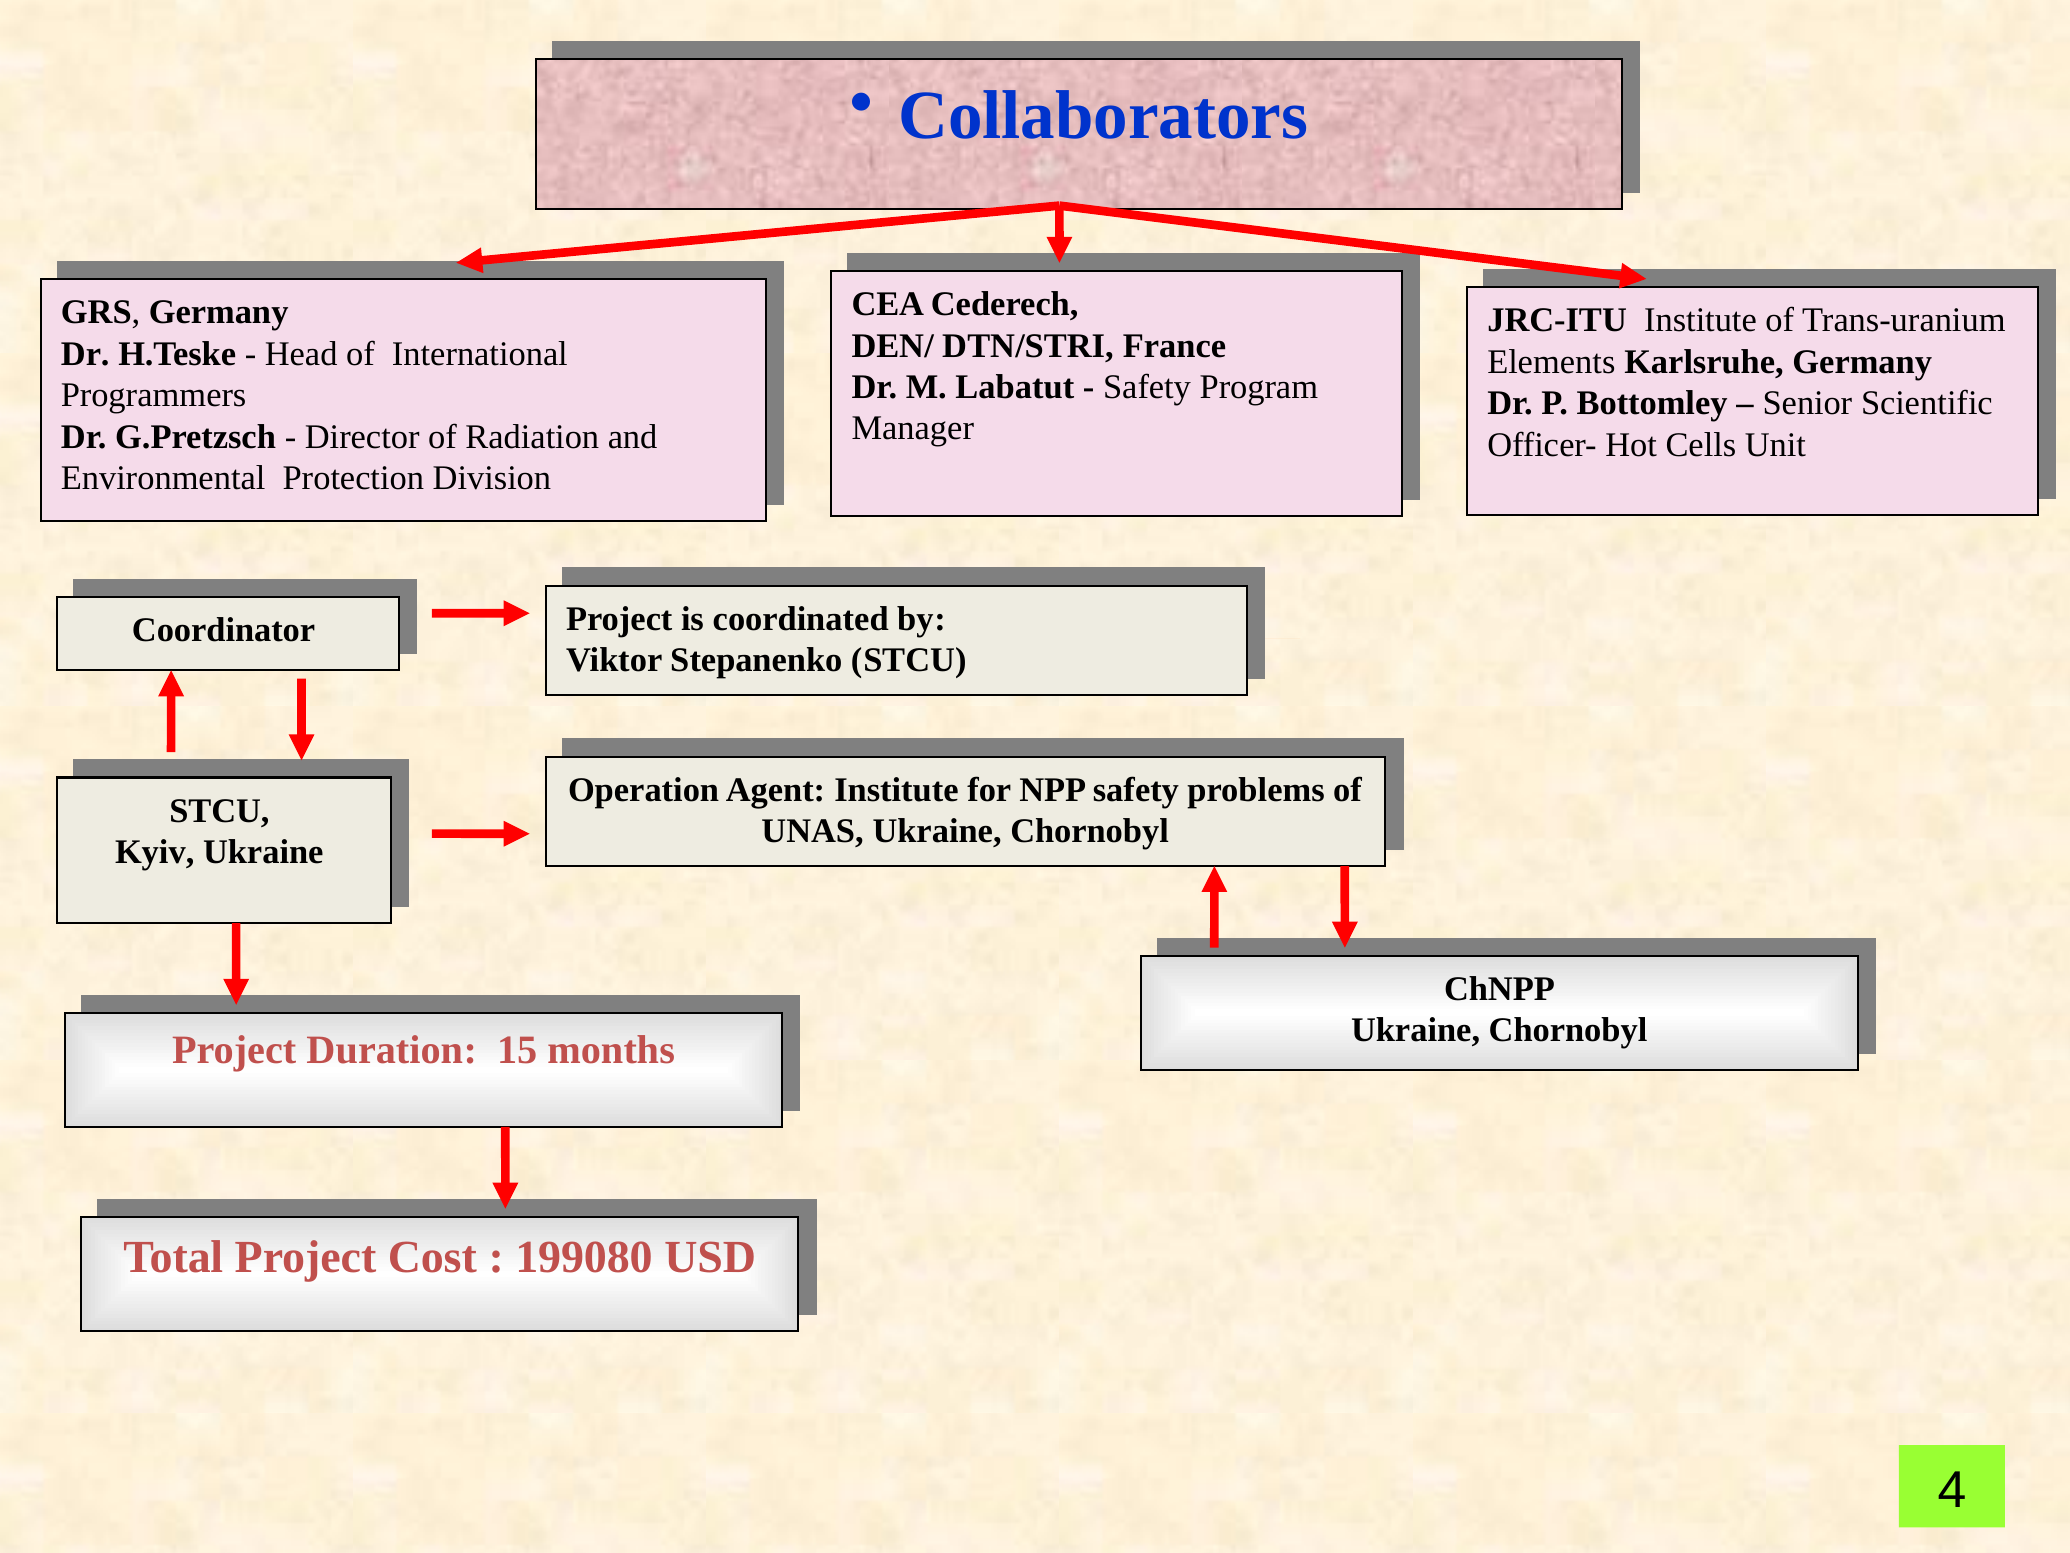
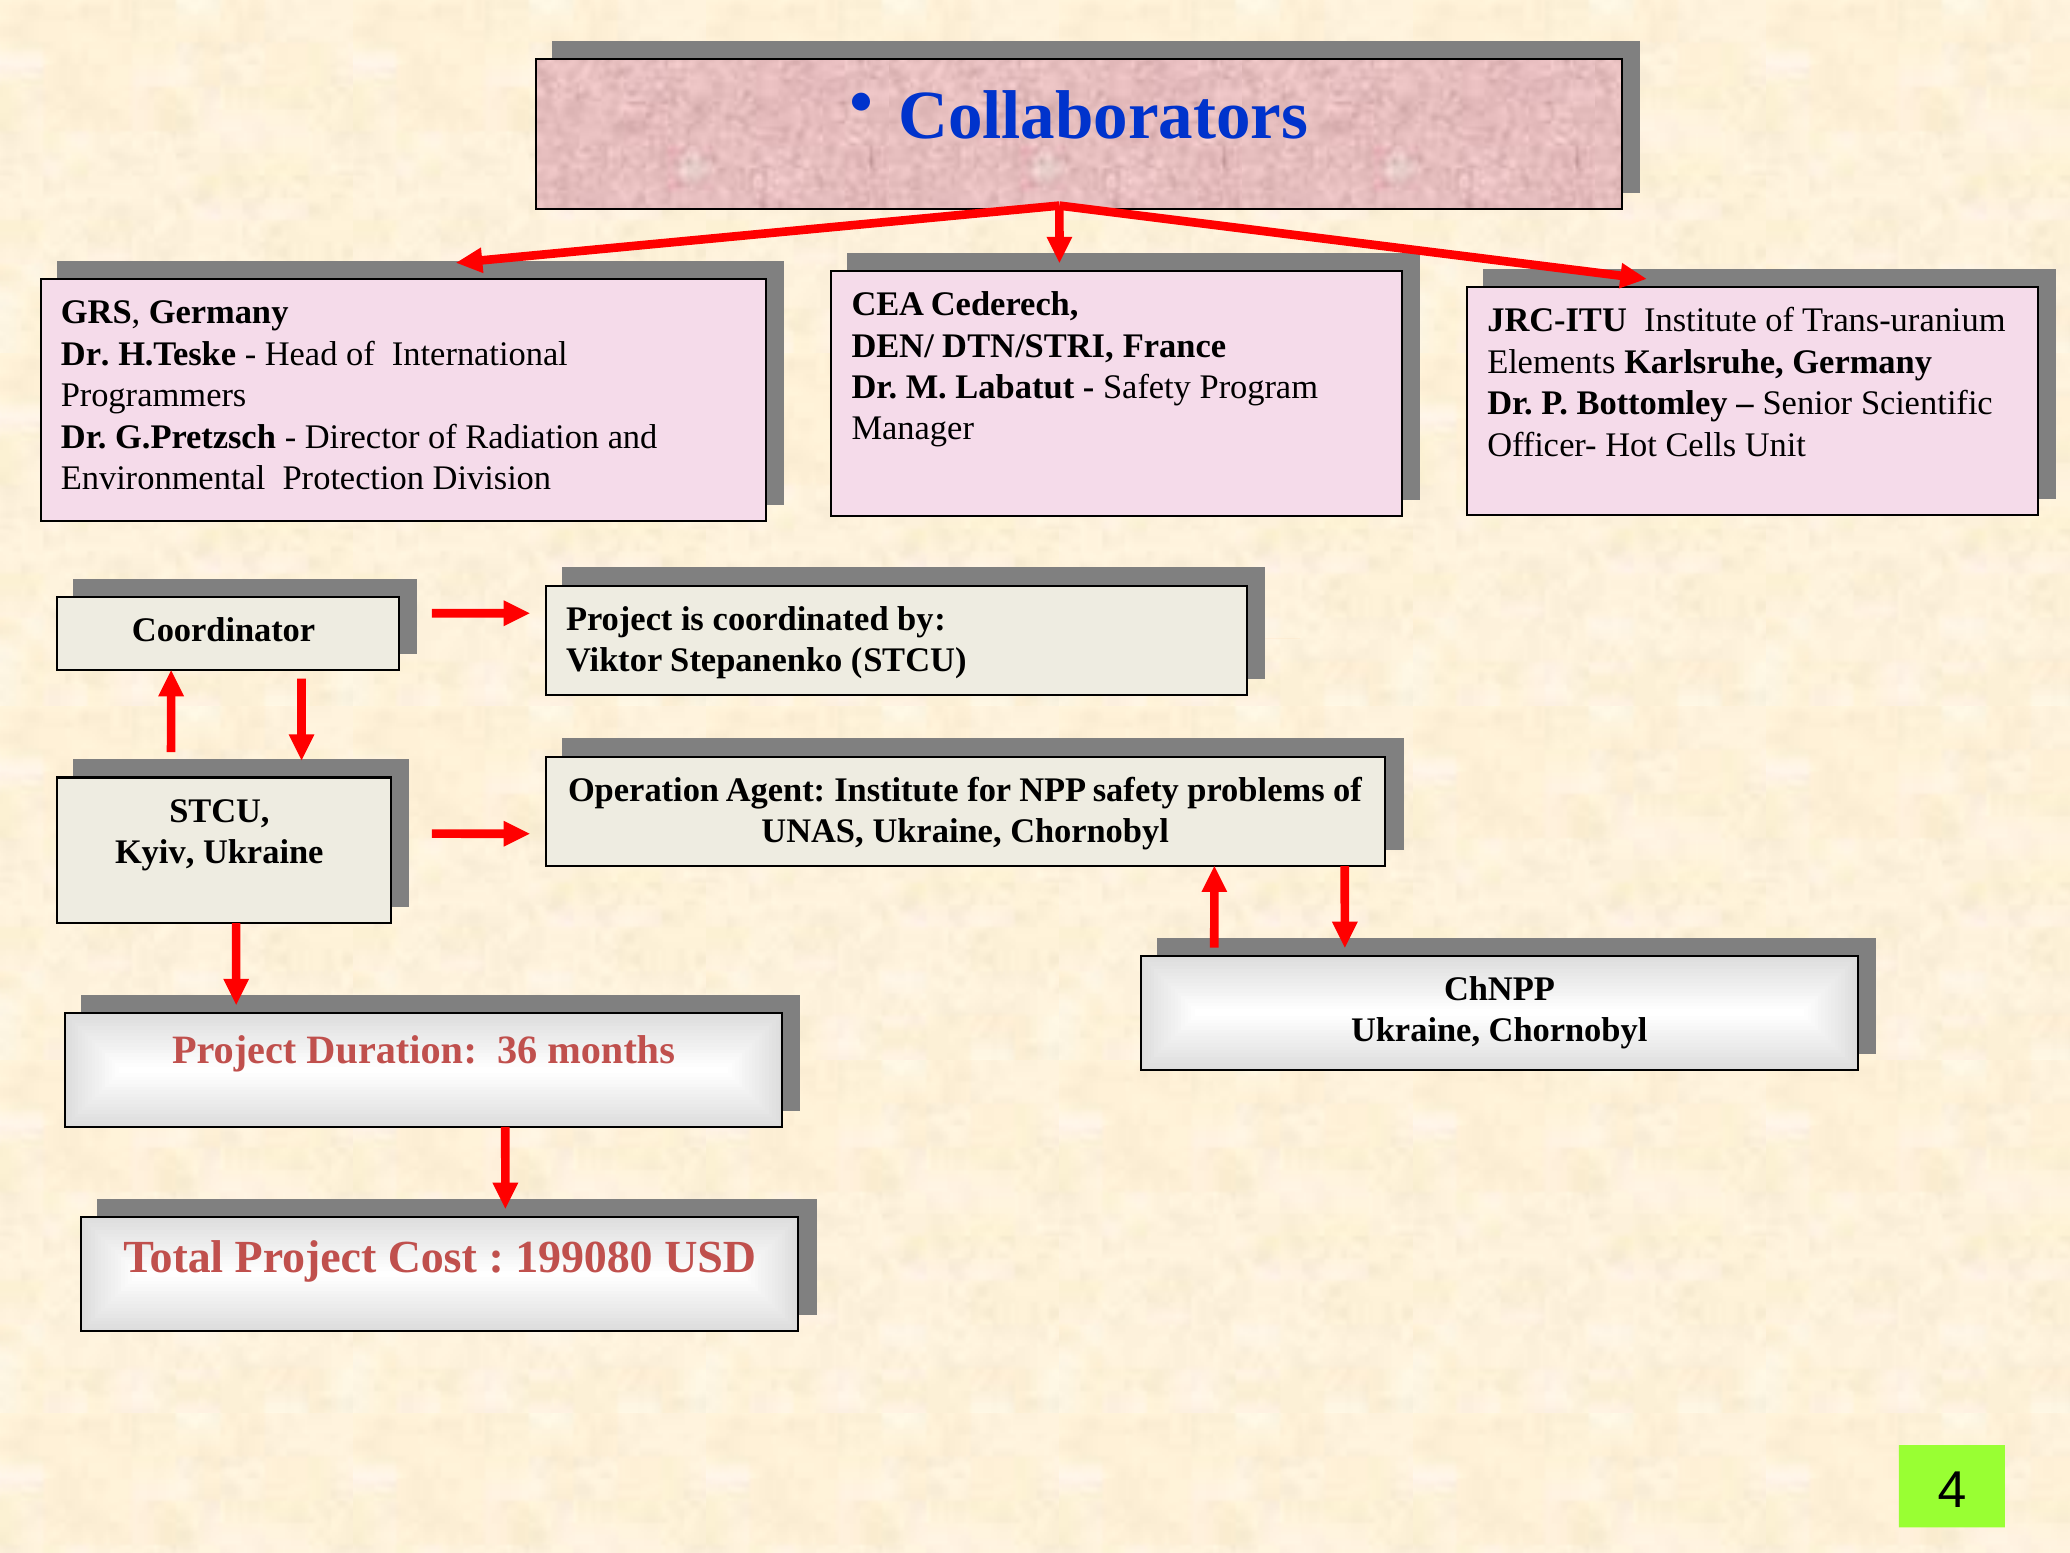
15: 15 -> 36 (517, 1050)
